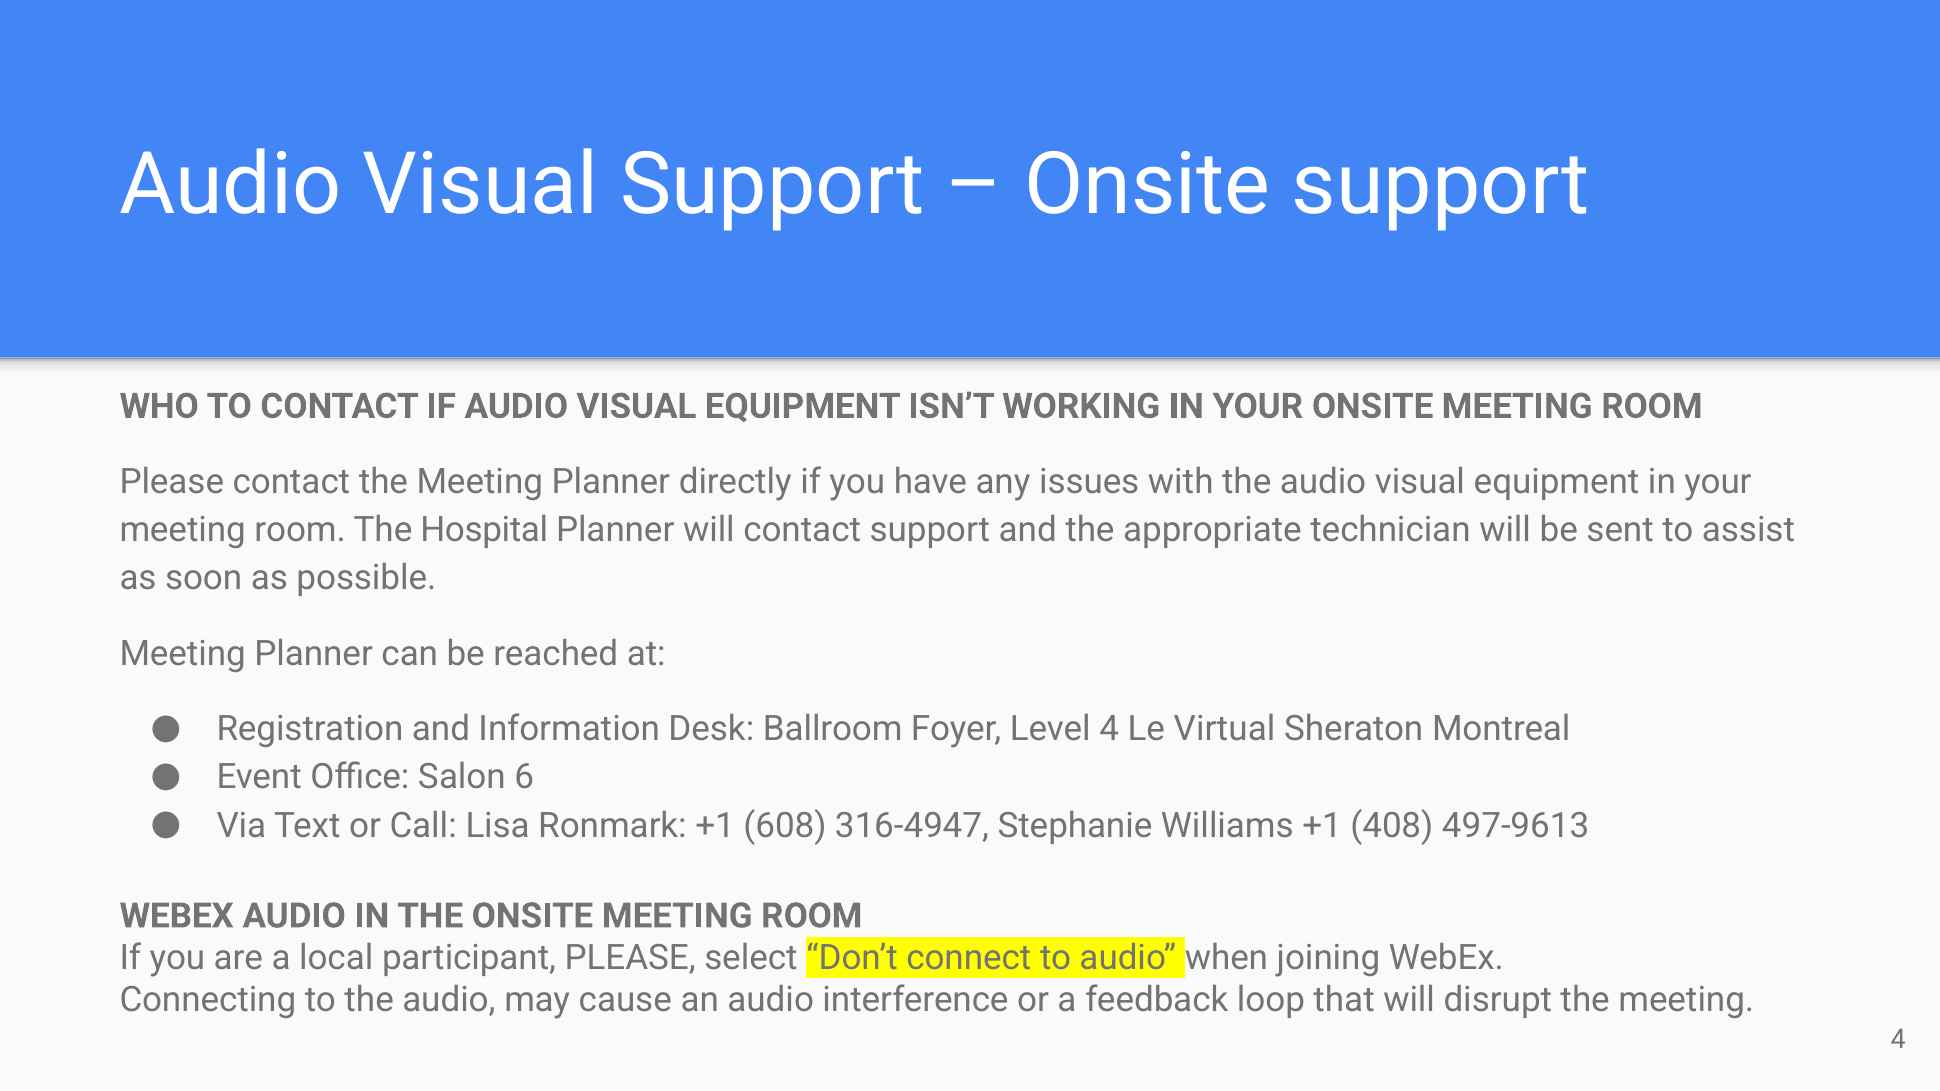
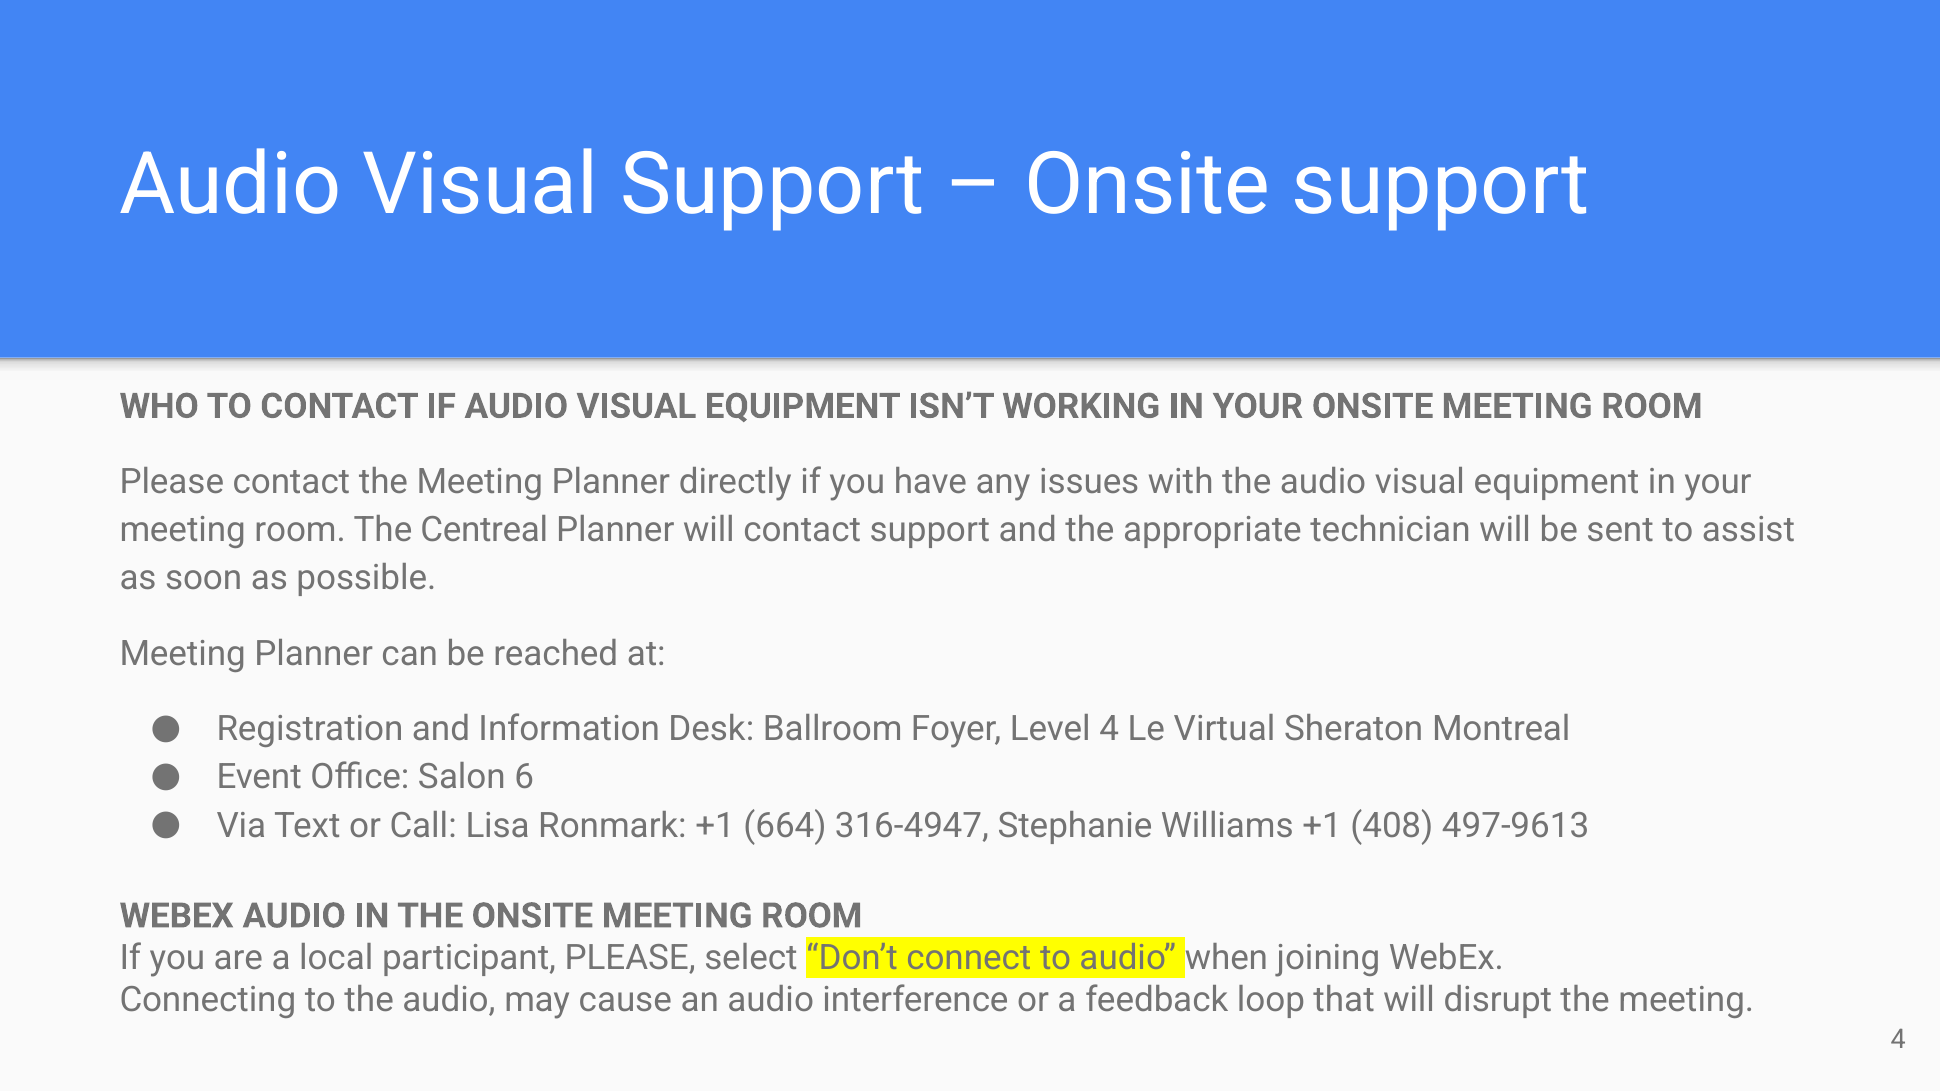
Hospital: Hospital -> Centreal (484, 530)
608: 608 -> 664 (785, 826)
